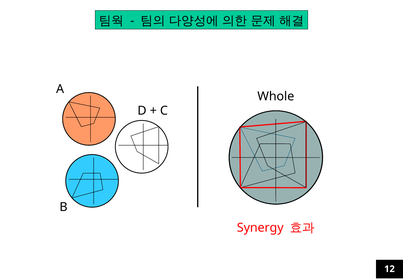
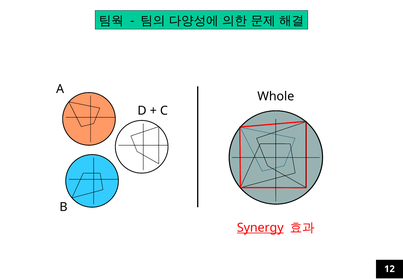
Synergy underline: none -> present (260, 228)
